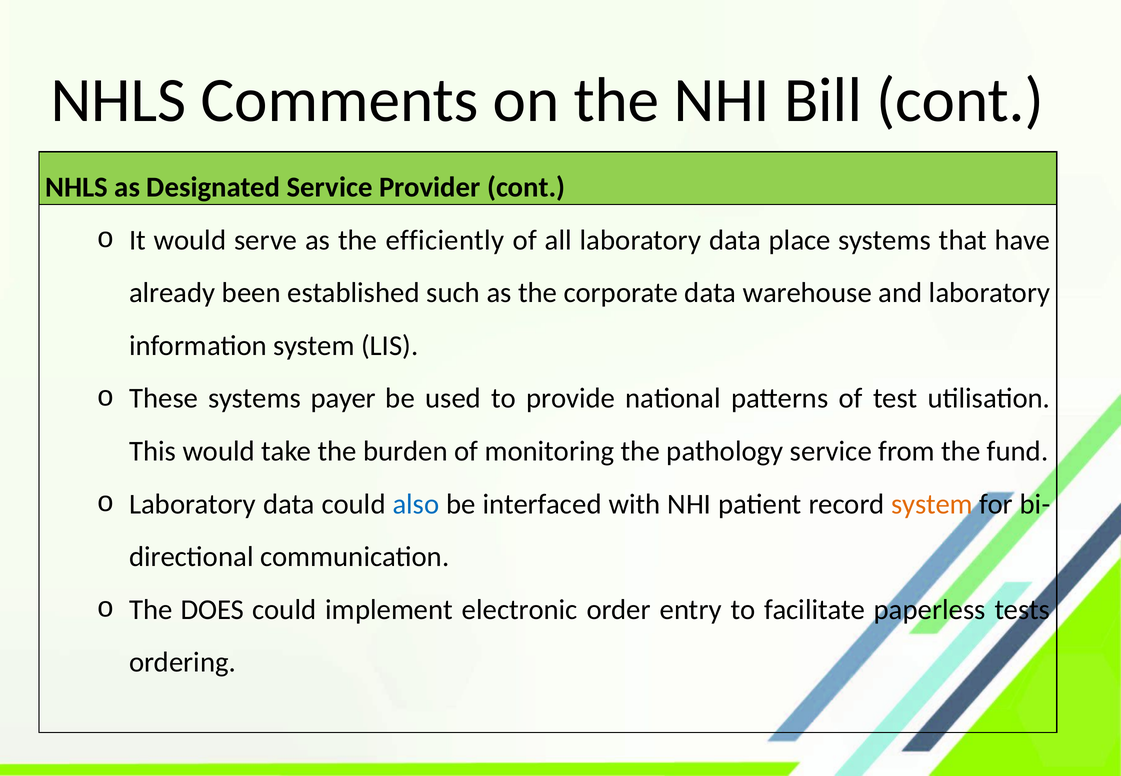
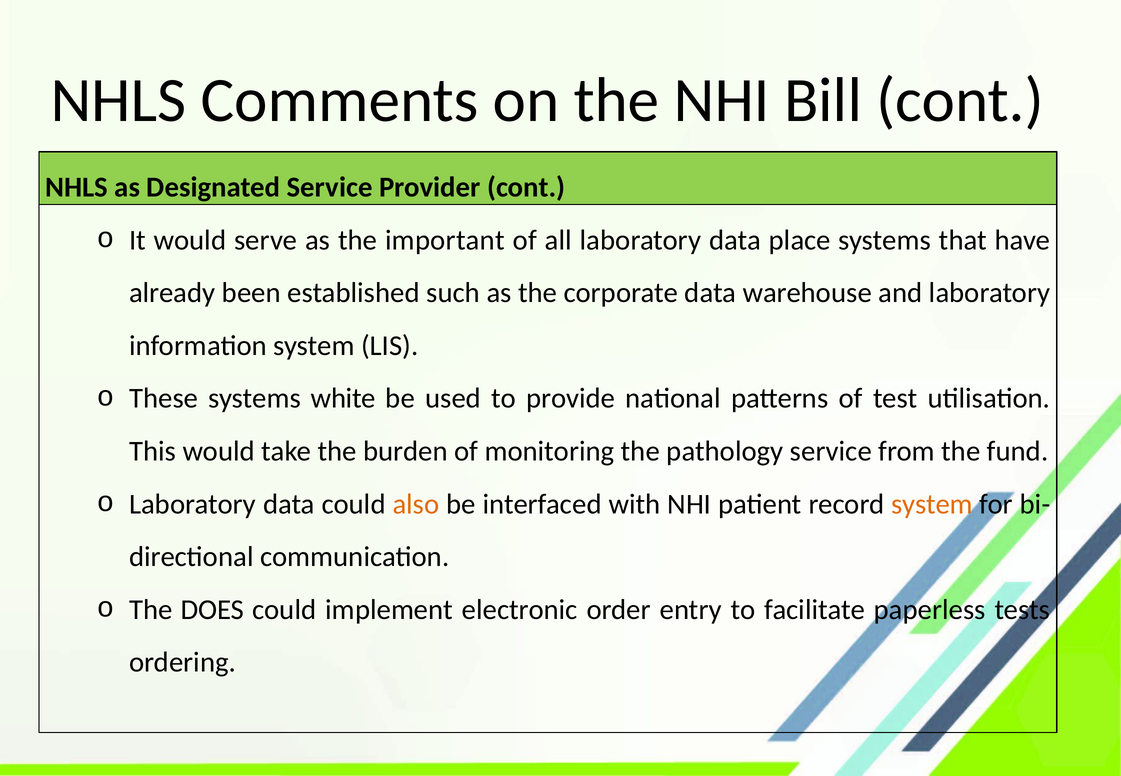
efficiently: efficiently -> important (445, 240)
payer: payer -> white (343, 398)
also colour: blue -> orange (416, 504)
